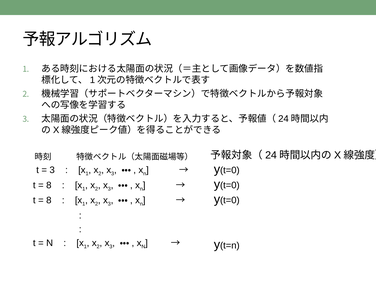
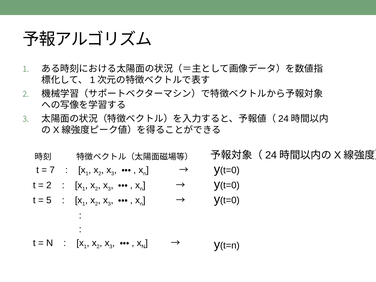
3: 3 -> 7 (52, 170)
8: 8 -> 2 (49, 185)
8: 8 -> 5 (49, 200)
